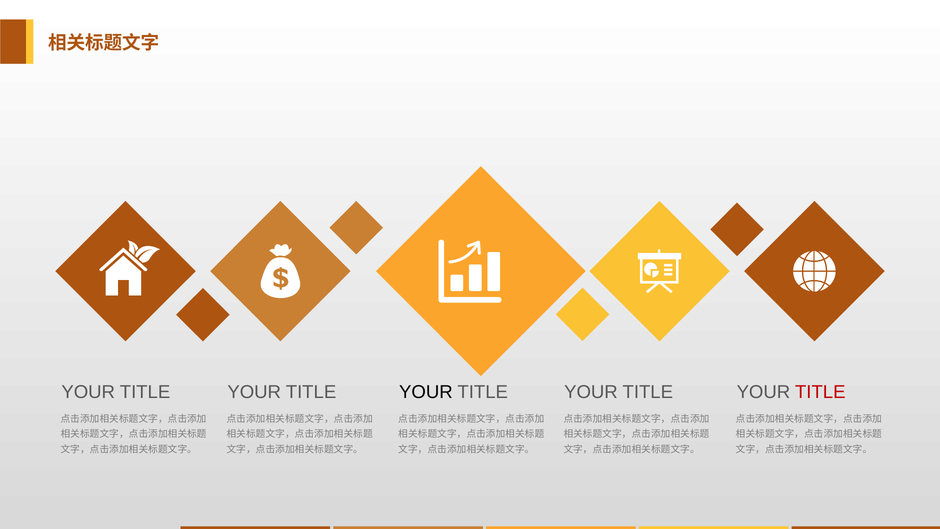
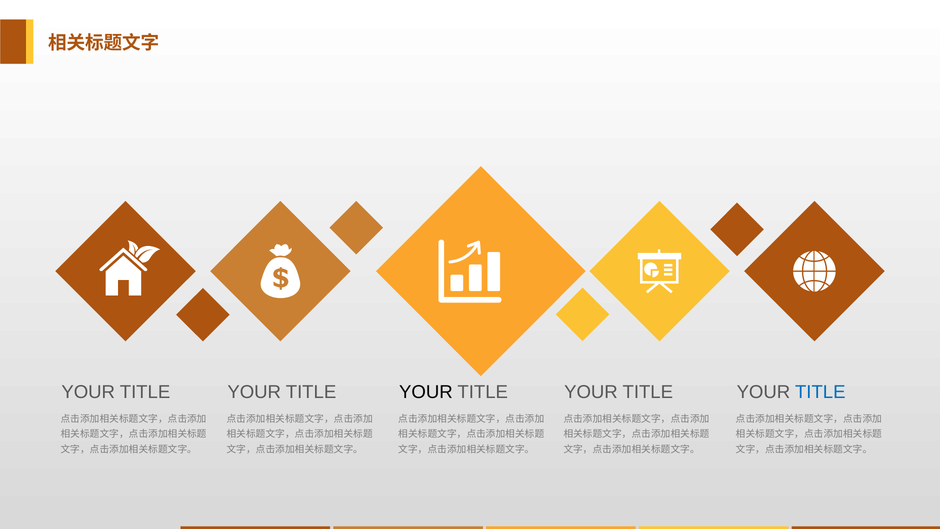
TITLE colour: red -> blue (820, 392)
